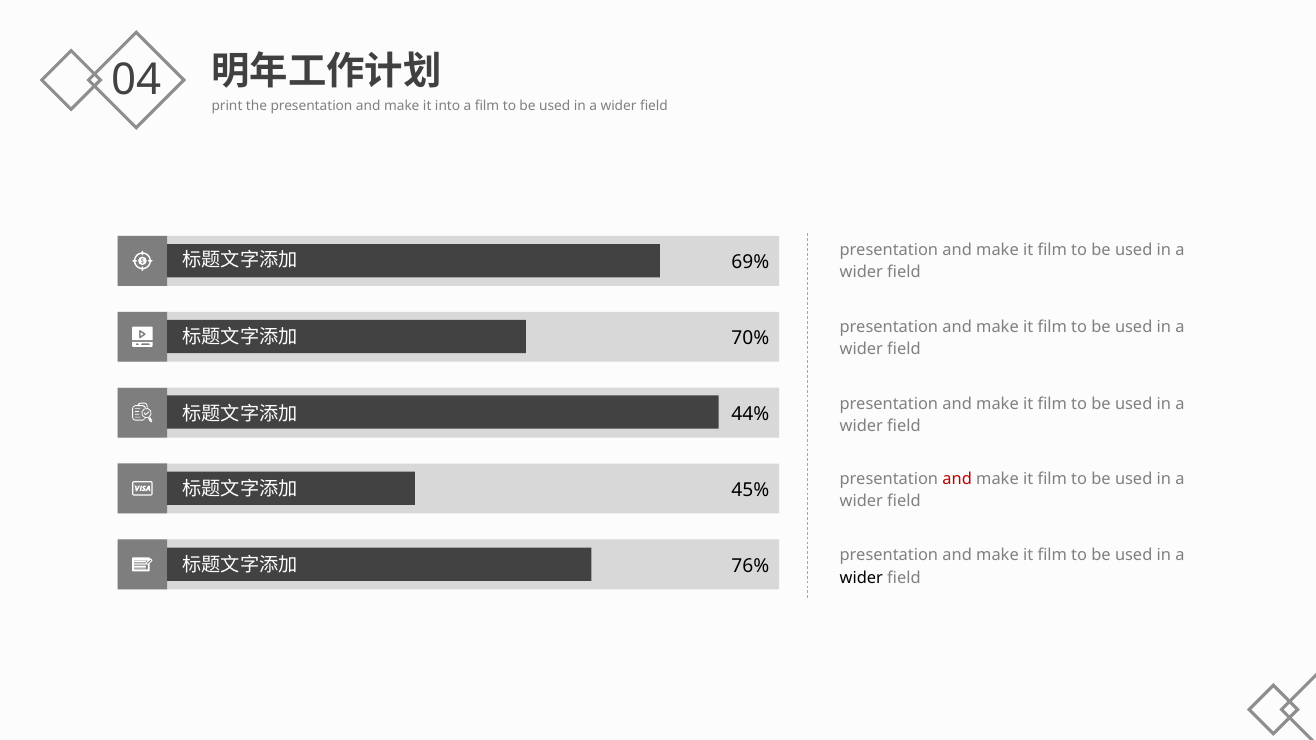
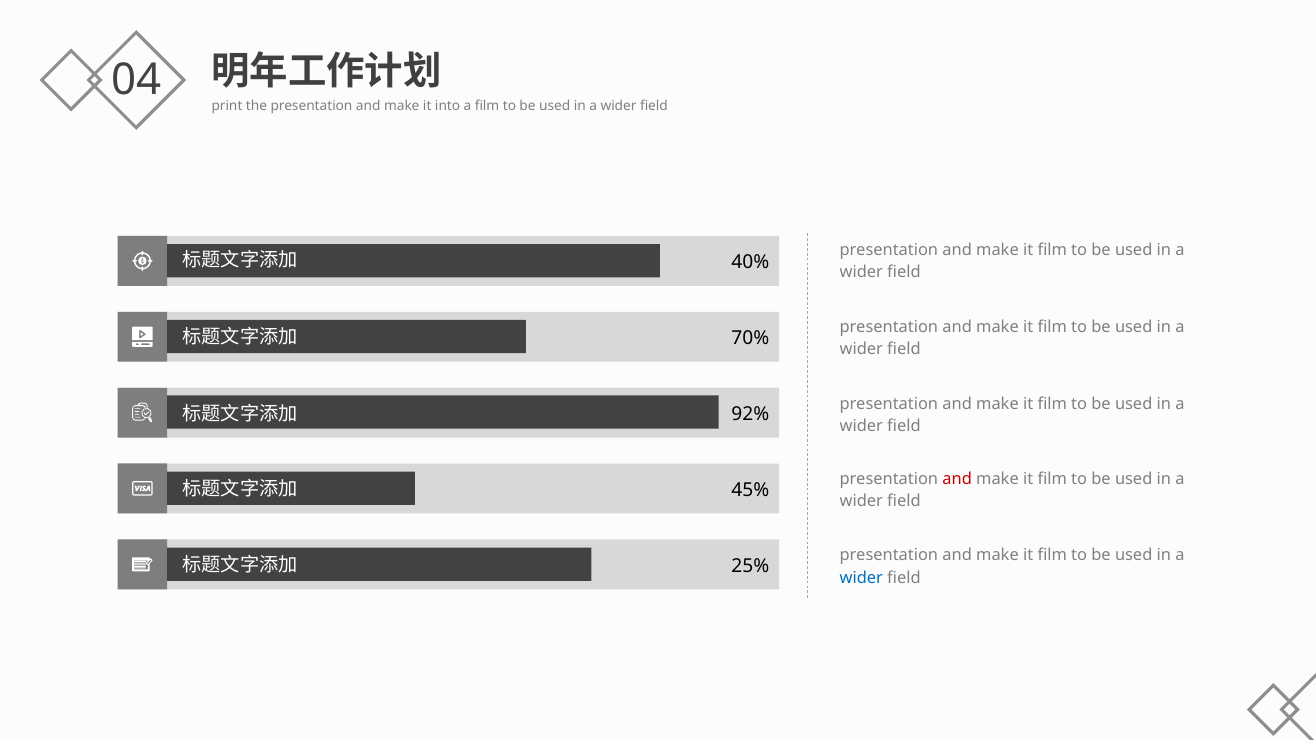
69%: 69% -> 40% (750, 262)
44%: 44% -> 92% (750, 414)
76%: 76% -> 25% (750, 566)
wider colour: black -> blue (861, 578)
